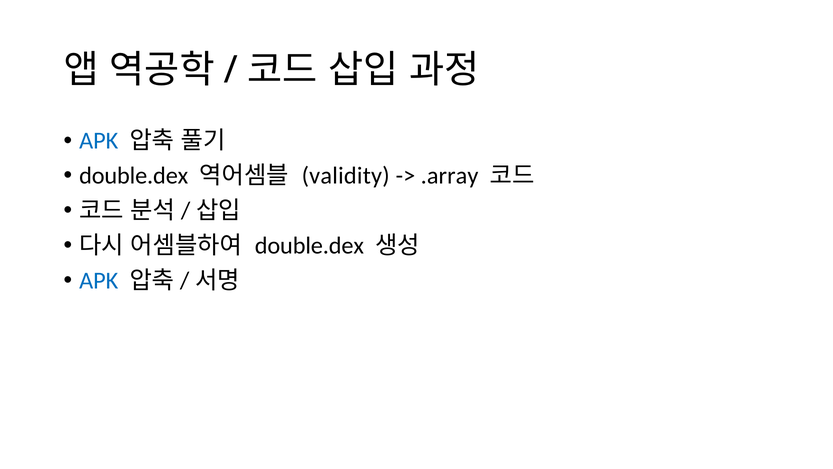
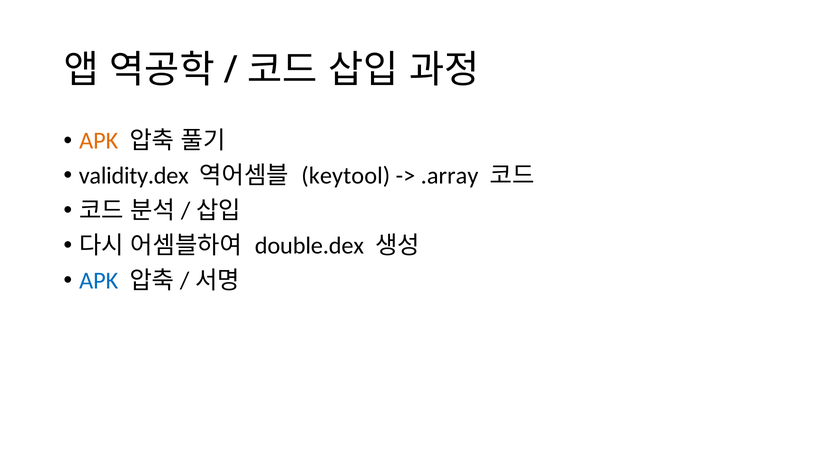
APK colour: blue -> orange (99, 141)
double.dex: double.dex -> validity.dex (134, 176)
validity: validity -> keytool (346, 176)
